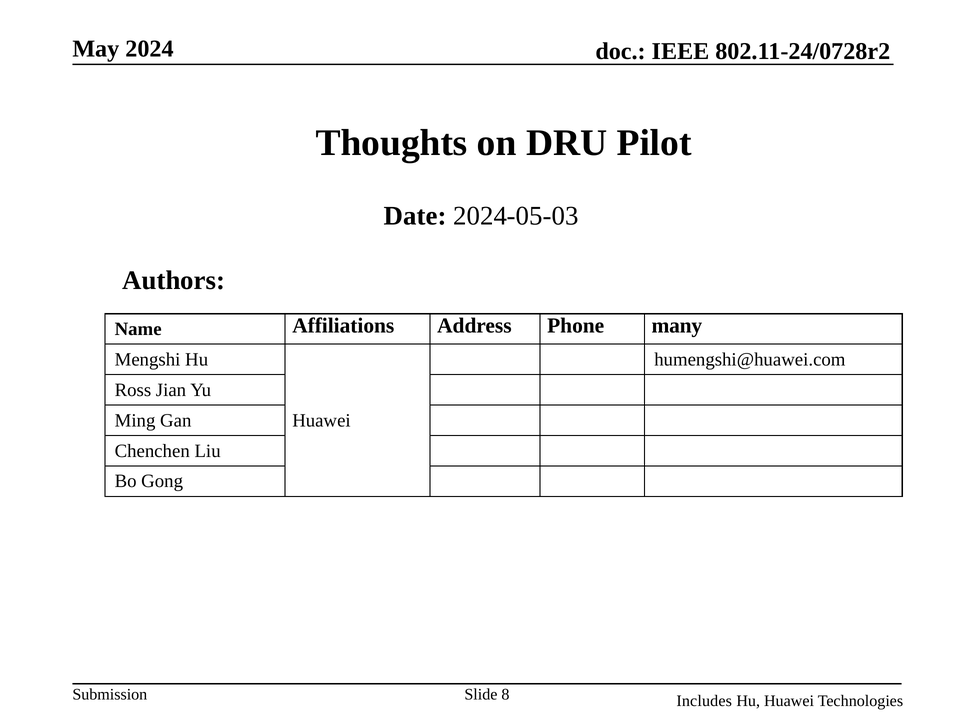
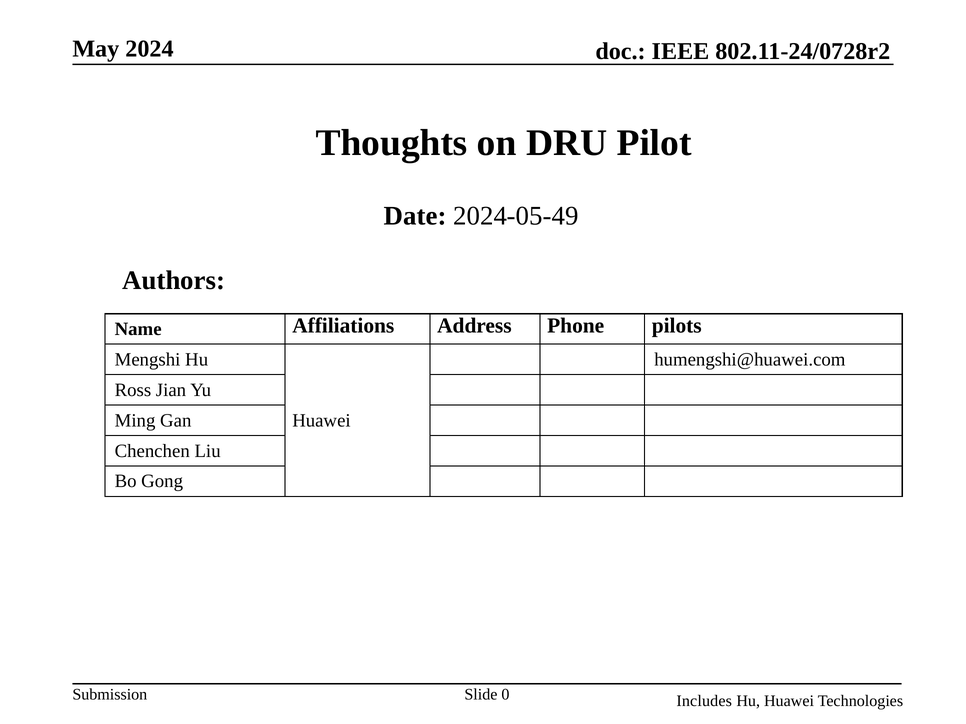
2024-05-03: 2024-05-03 -> 2024-05-49 (516, 216)
many: many -> pilots (677, 326)
8: 8 -> 0 (506, 695)
